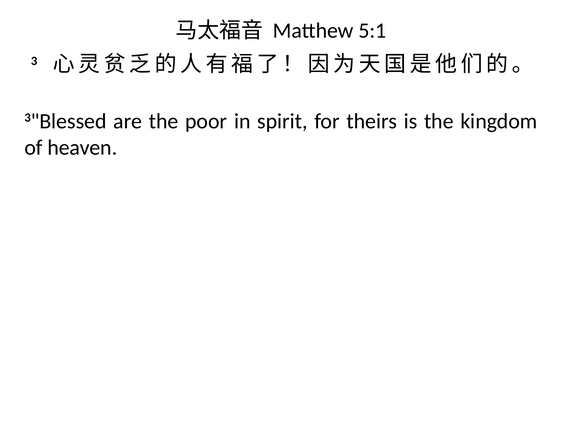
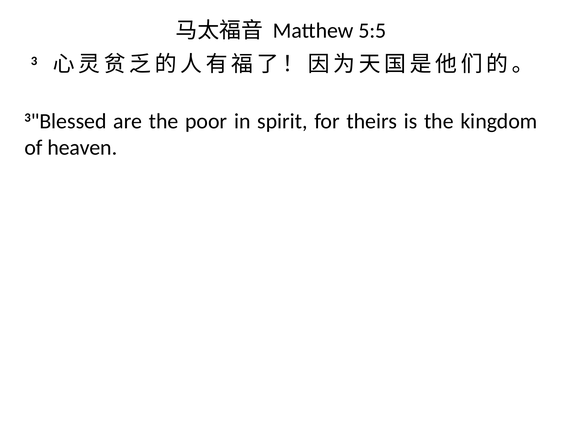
5:1: 5:1 -> 5:5 (372, 31)
